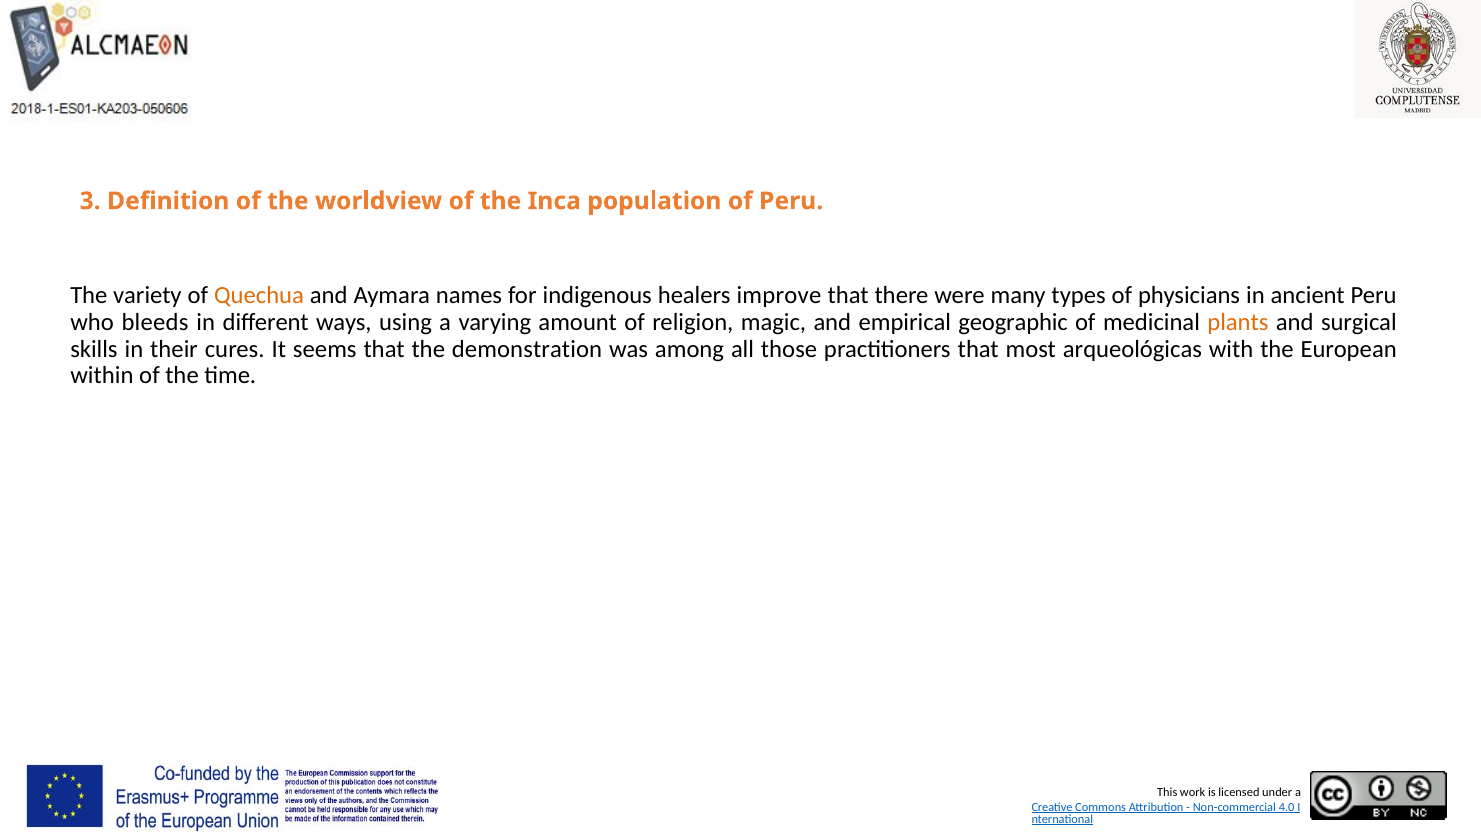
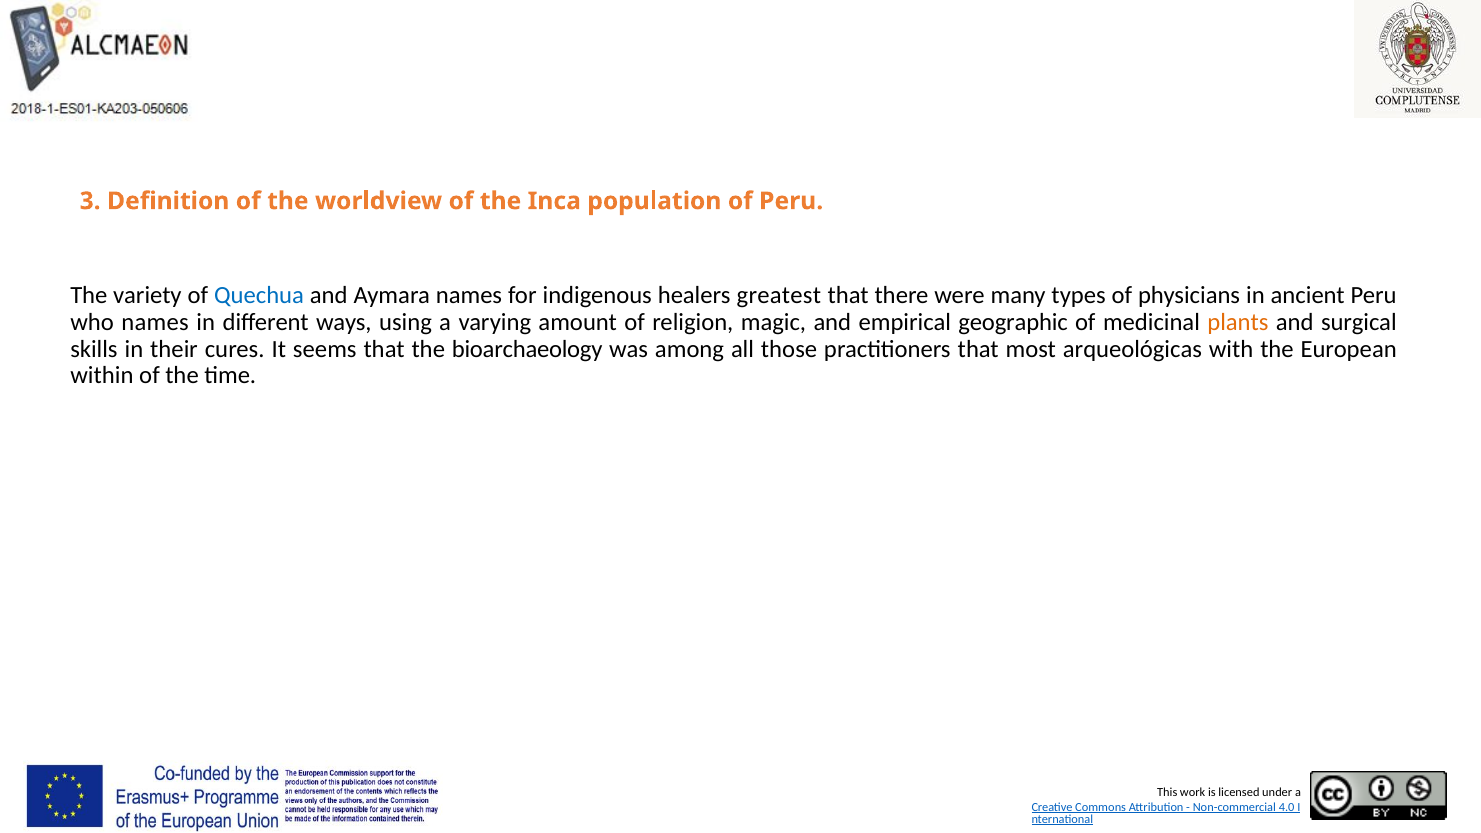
Quechua colour: orange -> blue (259, 296)
improve: improve -> greatest (779, 296)
who bleeds: bleeds -> names (155, 322)
demonstration: demonstration -> bioarchaeology (527, 349)
